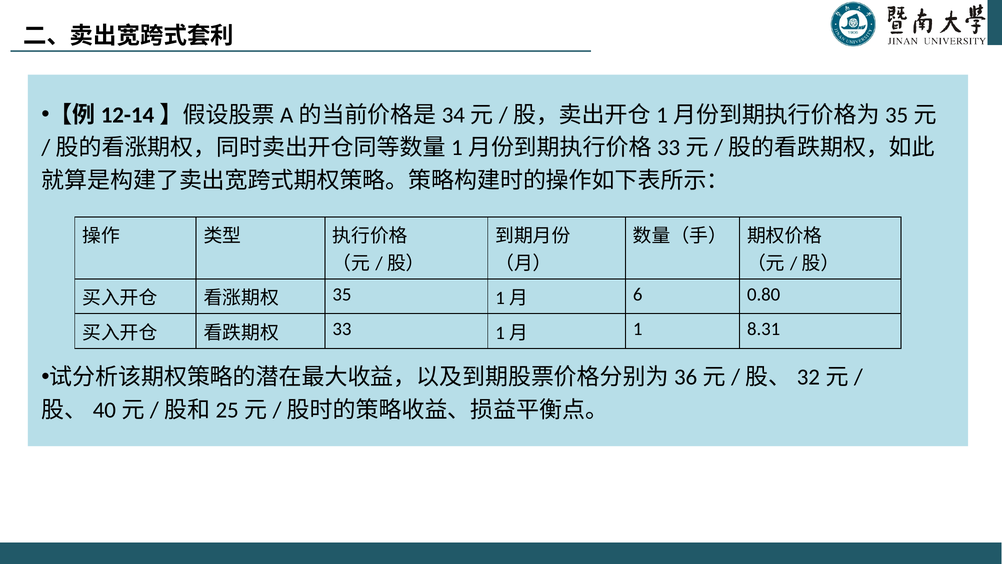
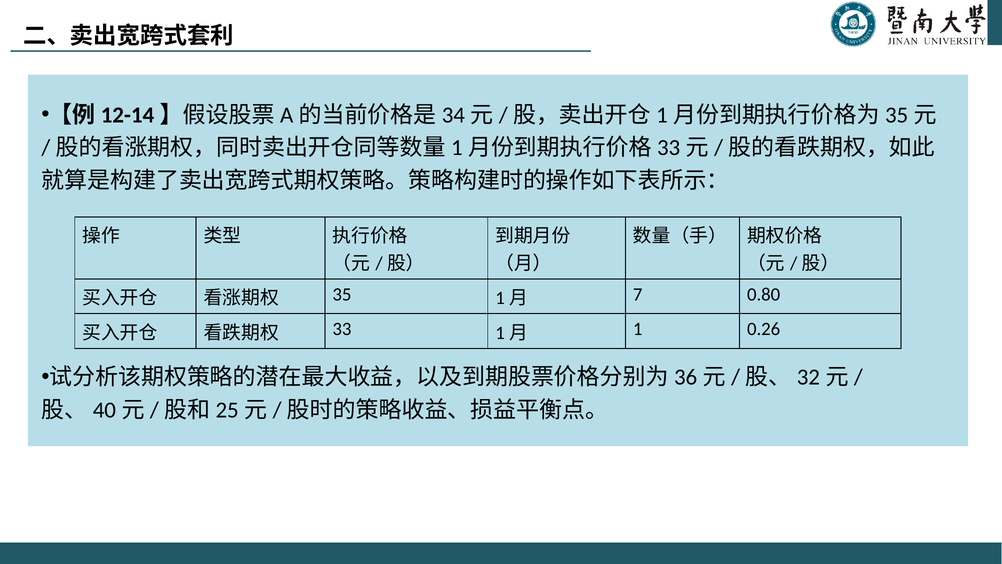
6: 6 -> 7 (638, 294)
8.31: 8.31 -> 0.26 (764, 329)
